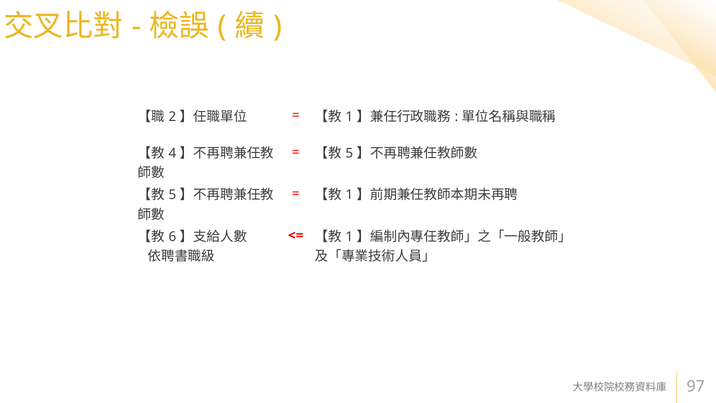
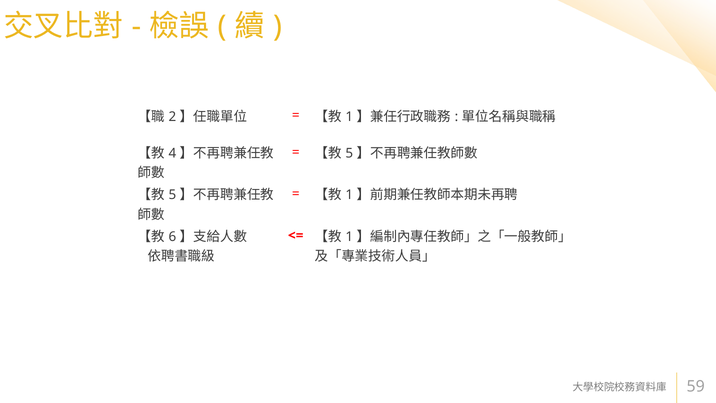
97: 97 -> 59 (696, 386)
